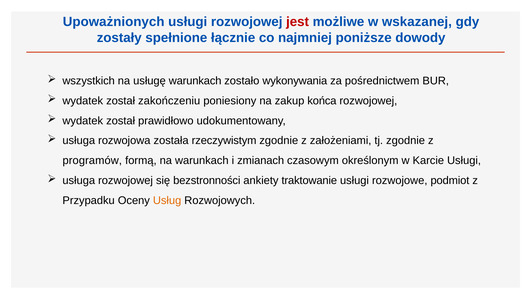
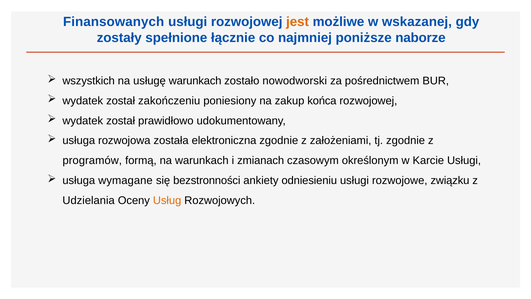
Upoważnionych: Upoważnionych -> Finansowanych (114, 22)
jest colour: red -> orange (298, 22)
dowody: dowody -> naborze (420, 38)
wykonywania: wykonywania -> nowodworski (295, 81)
rzeczywistym: rzeczywistym -> elektroniczna (224, 140)
usługa rozwojowej: rozwojowej -> wymagane (125, 180)
traktowanie: traktowanie -> odniesieniu (309, 180)
podmiot: podmiot -> związku (450, 180)
Przypadku: Przypadku -> Udzielania (89, 200)
